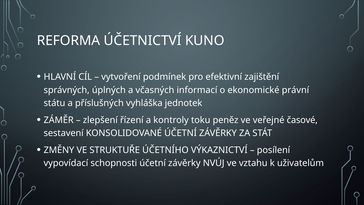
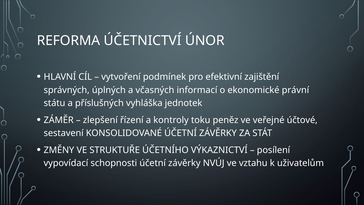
KUNO: KUNO -> ÚNOR (205, 40)
časové: časové -> účtové (302, 120)
